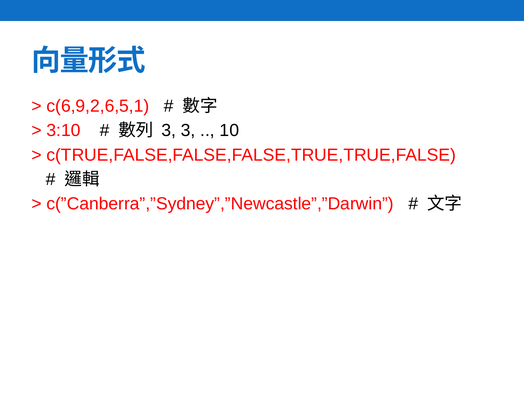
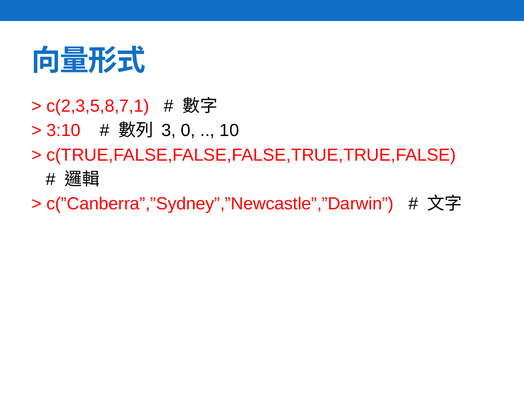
c(6,9,2,6,5,1: c(6,9,2,6,5,1 -> c(2,3,5,8,7,1 (98, 106)
3 3: 3 -> 0 (188, 130)
